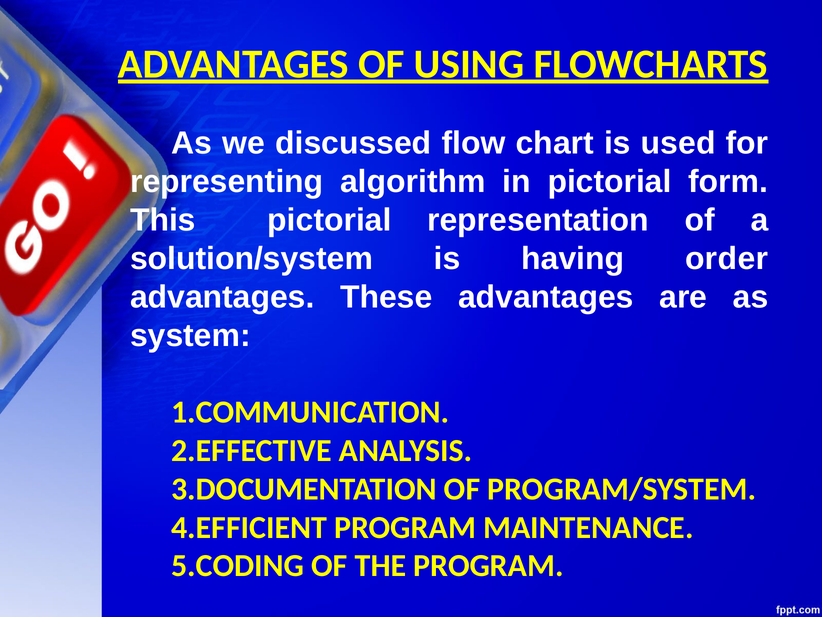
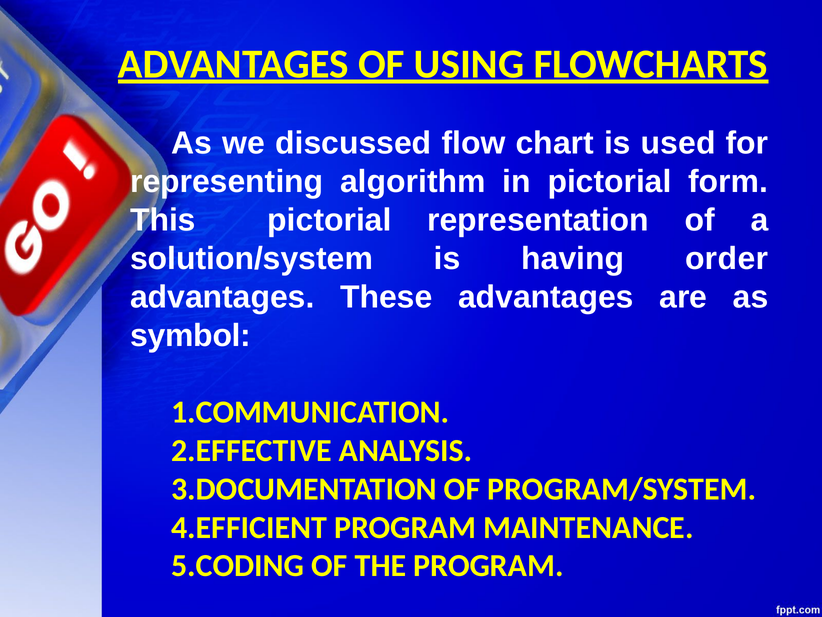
system: system -> symbol (191, 335)
